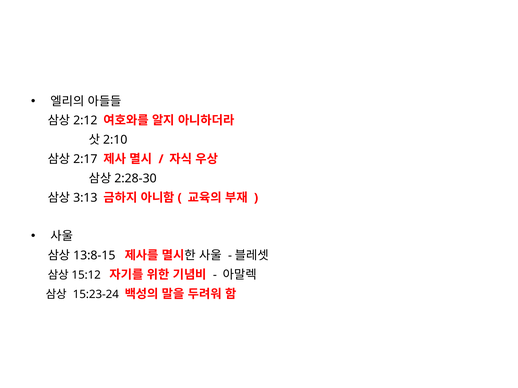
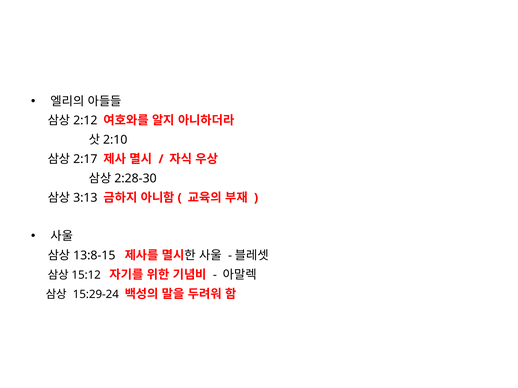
15:23-24: 15:23-24 -> 15:29-24 (96, 295)
